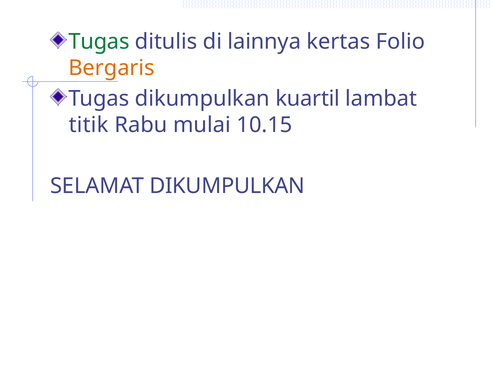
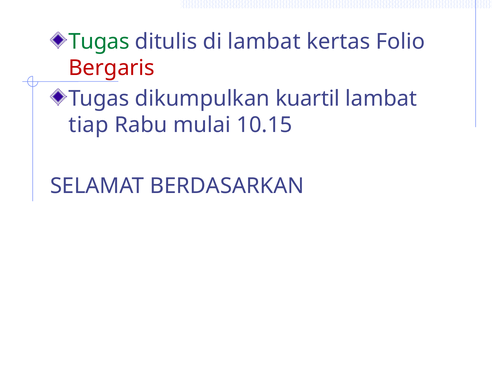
di lainnya: lainnya -> lambat (264, 42)
Bergaris colour: orange -> red (112, 68)
titik: titik -> tiap (89, 125)
SELAMAT DIKUMPULKAN: DIKUMPULKAN -> BERDASARKAN (227, 186)
